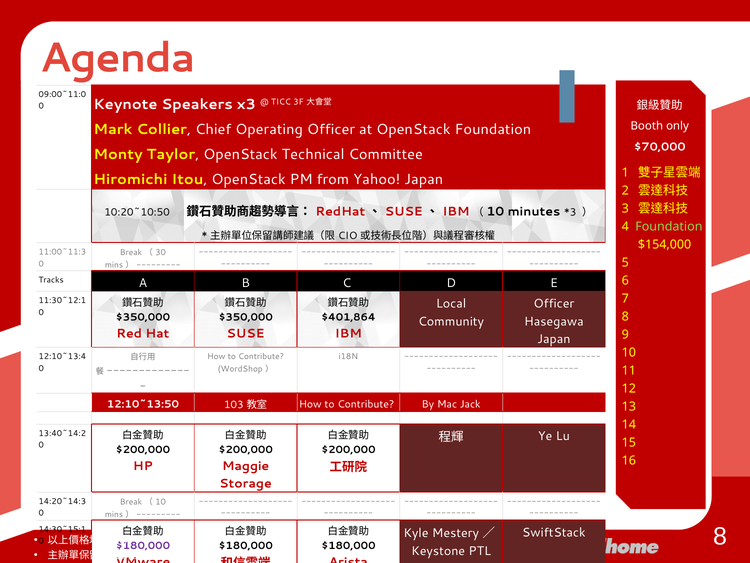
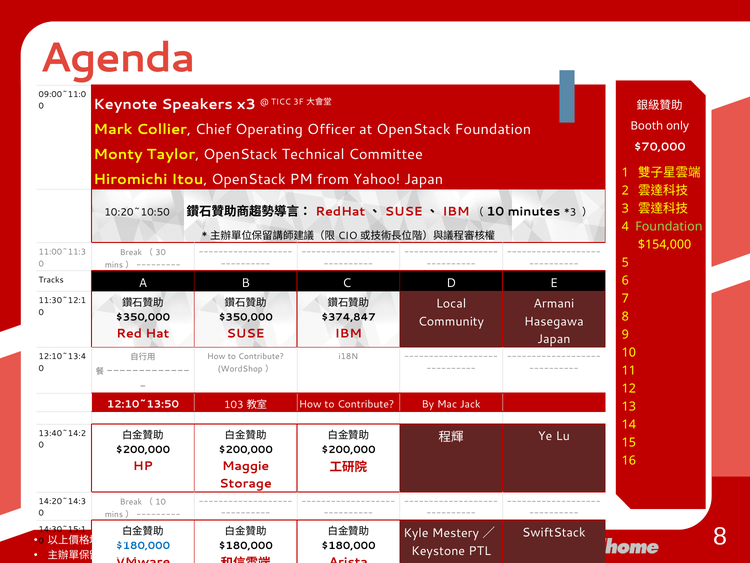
Officer: Officer -> Armani (554, 303)
$401,864: $401,864 -> $374,847 (348, 317)
$180,000 colour: purple -> blue (143, 545)
